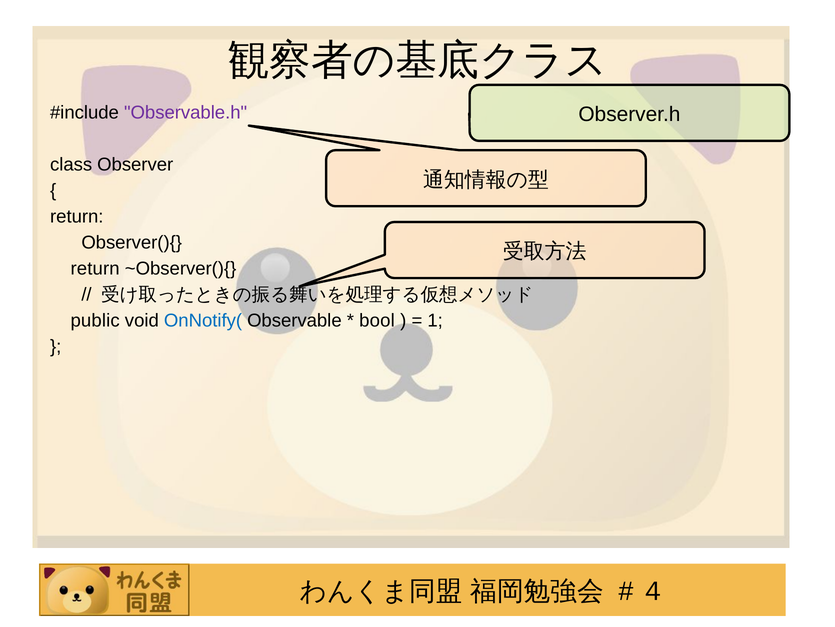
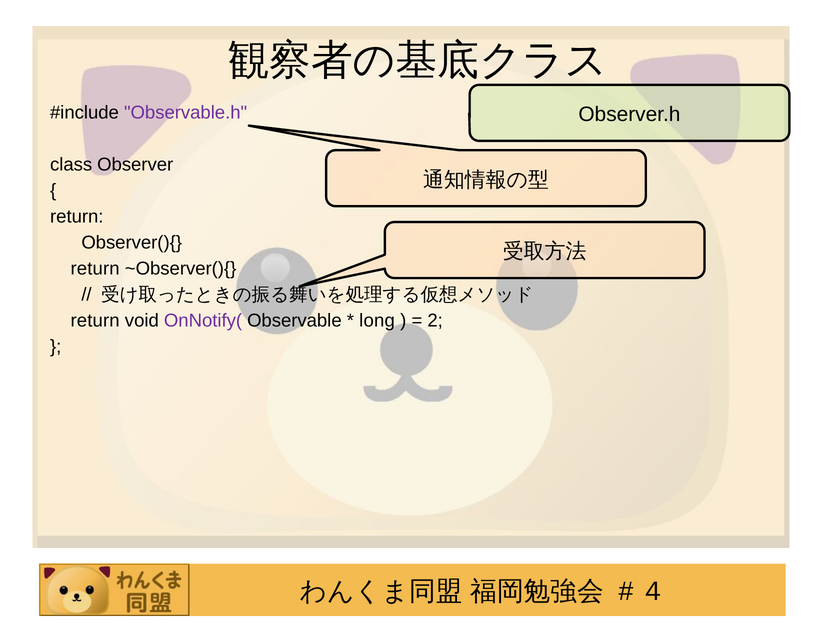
public: public -> return (95, 320)
OnNotify( colour: blue -> purple (203, 320)
bool: bool -> long (377, 320)
1: 1 -> 2 (435, 320)
